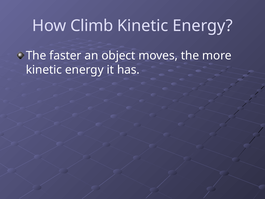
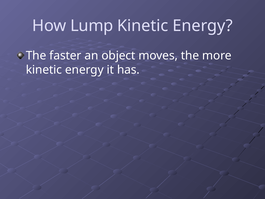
Climb: Climb -> Lump (92, 26)
